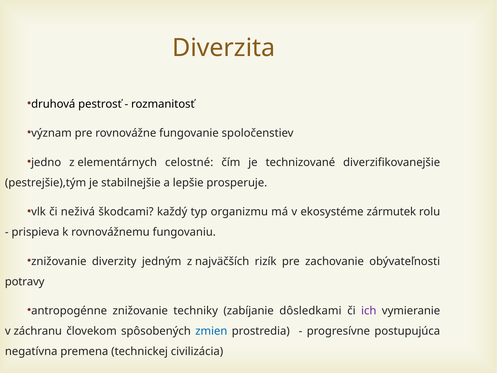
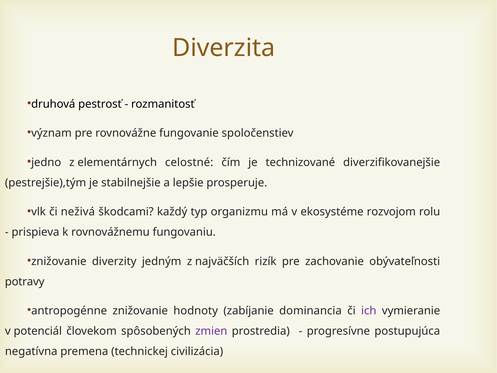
zármutek: zármutek -> rozvojom (391, 212)
techniky: techniky -> hodnoty (196, 311)
dôsledkami: dôsledkami -> dominancia (310, 311)
záchranu: záchranu -> potenciál (38, 331)
zmien colour: blue -> purple (211, 331)
